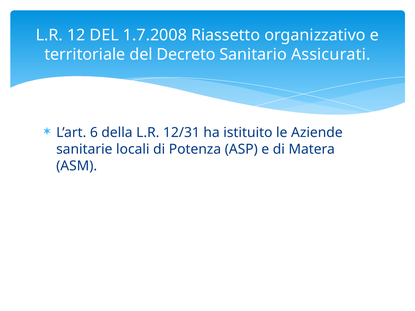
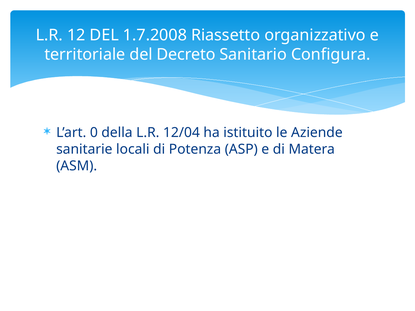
Assicurati: Assicurati -> Configura (331, 55)
6: 6 -> 0 (94, 133)
12/31: 12/31 -> 12/04 (181, 133)
